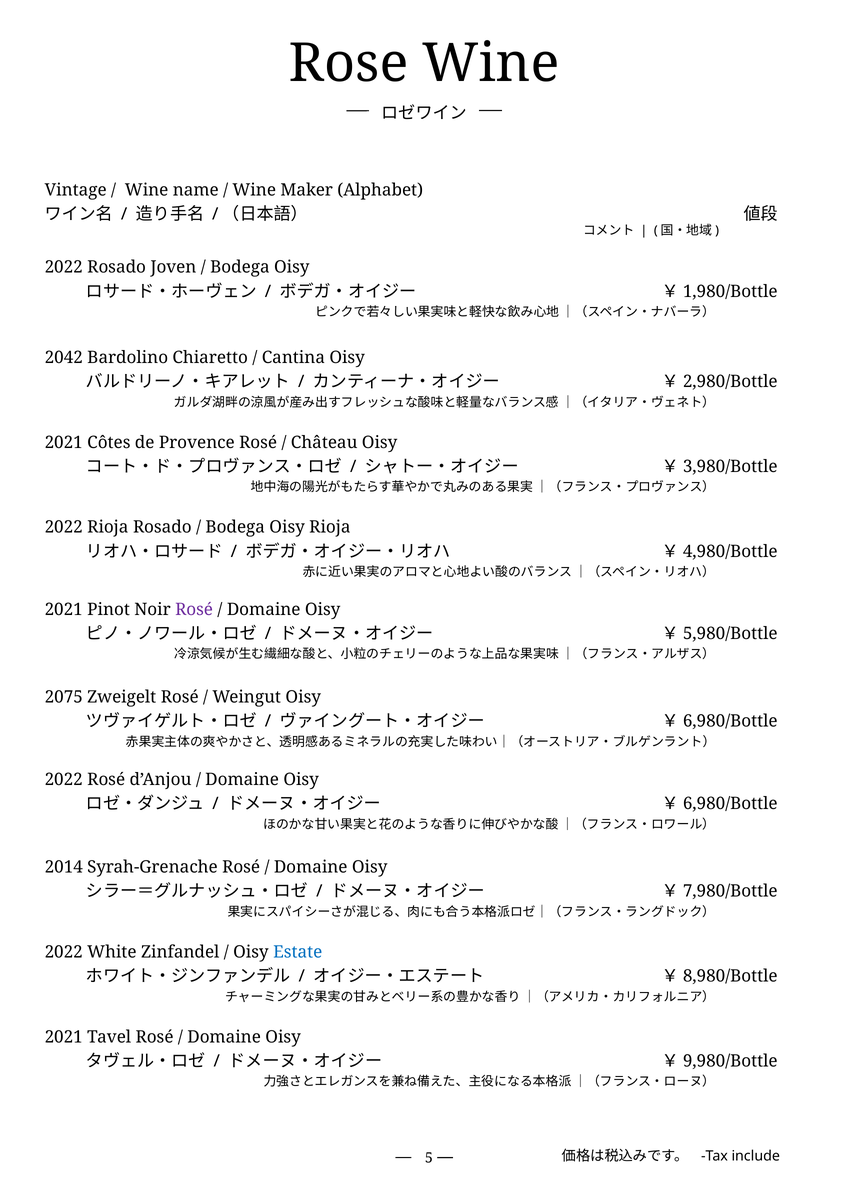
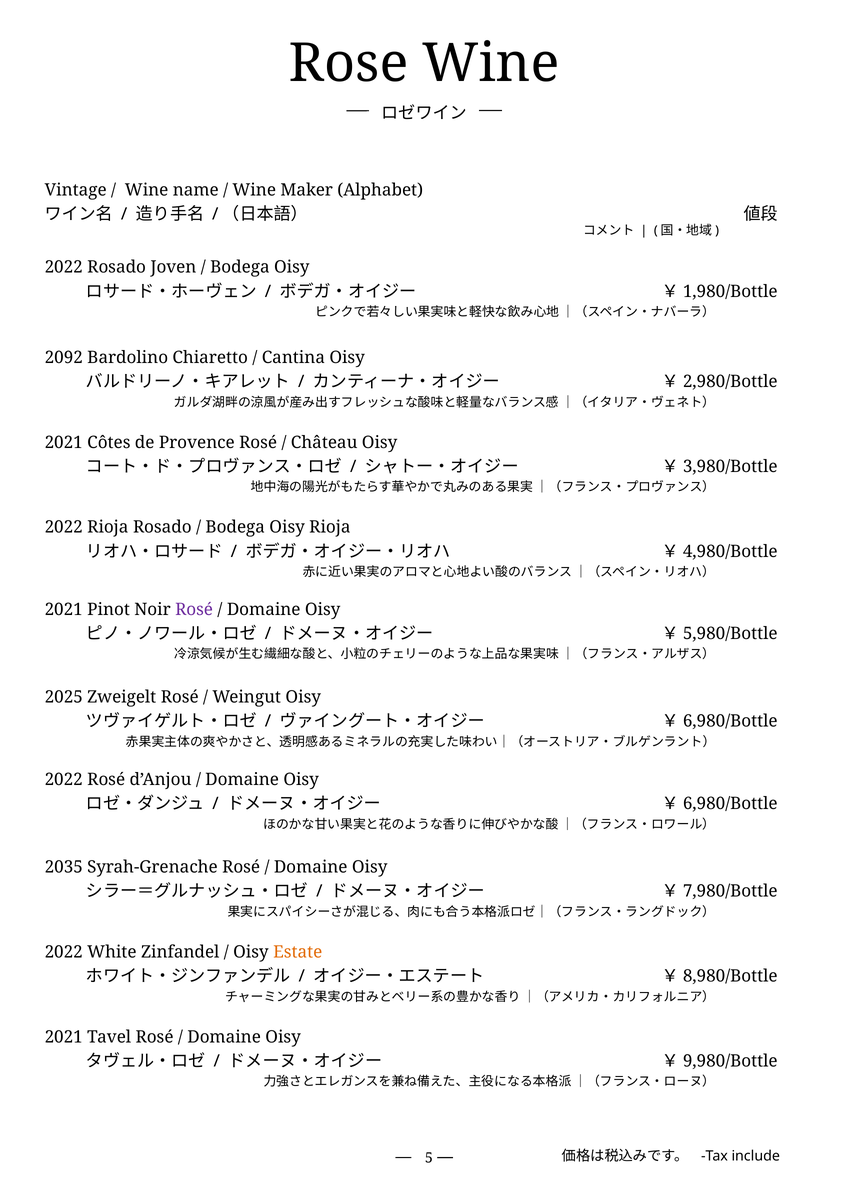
2042: 2042 -> 2092 (64, 358)
2075: 2075 -> 2025 (64, 698)
2014: 2014 -> 2035 (64, 868)
Estate colour: blue -> orange (298, 953)
